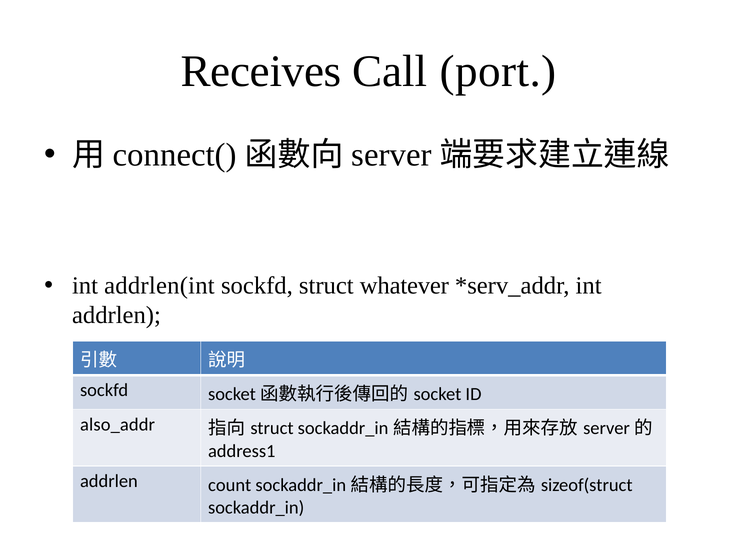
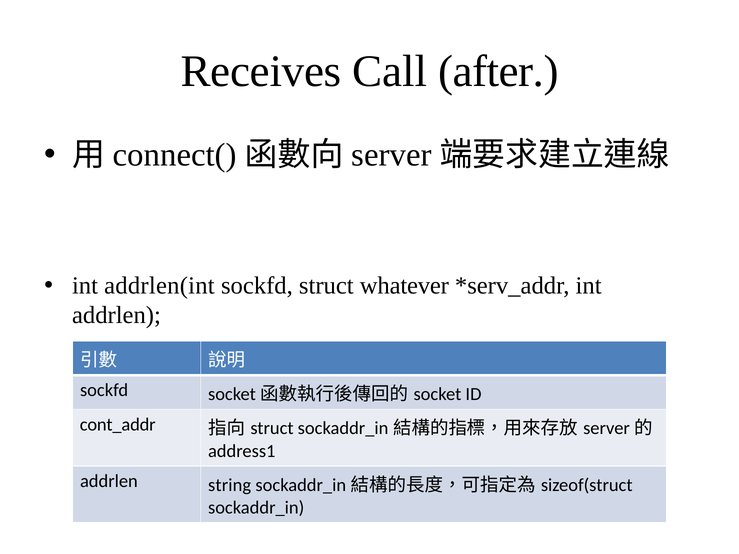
port: port -> after (498, 72)
also_addr: also_addr -> cont_addr (118, 425)
count: count -> string (230, 485)
